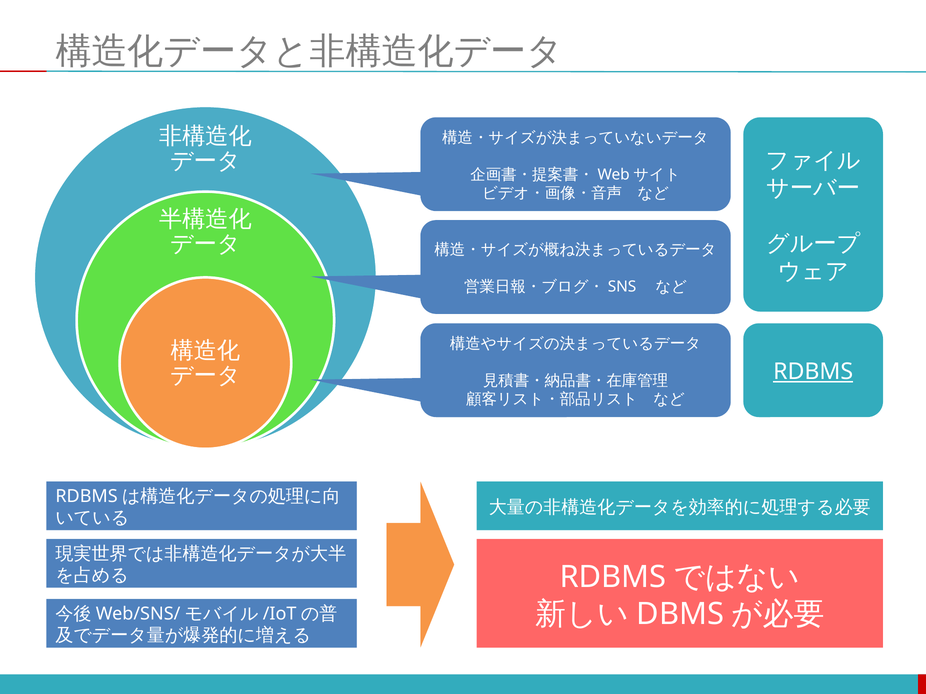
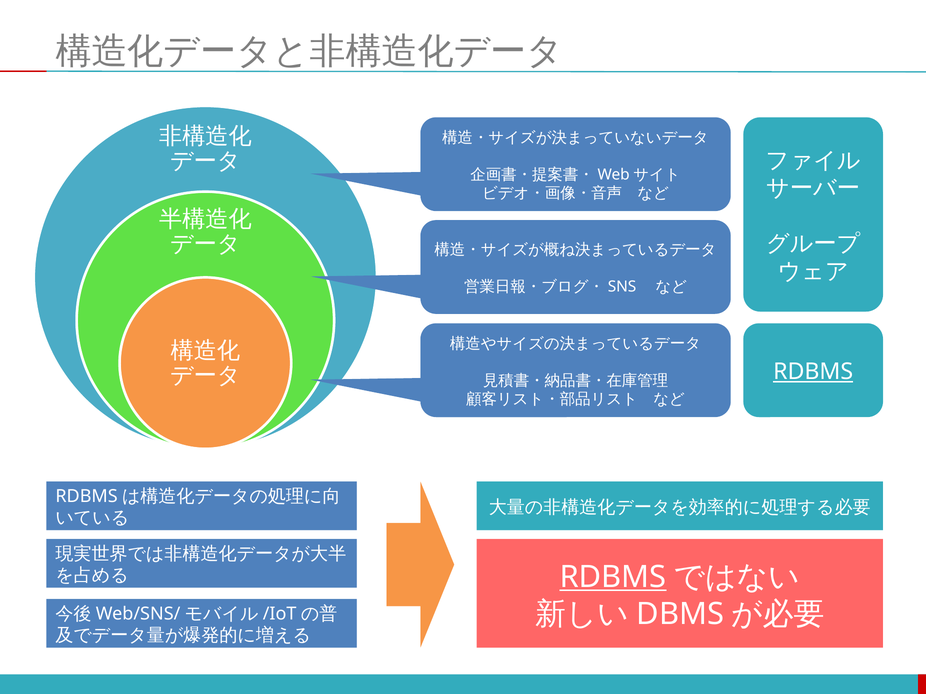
RDBMS underline: none -> present (613, 577)
